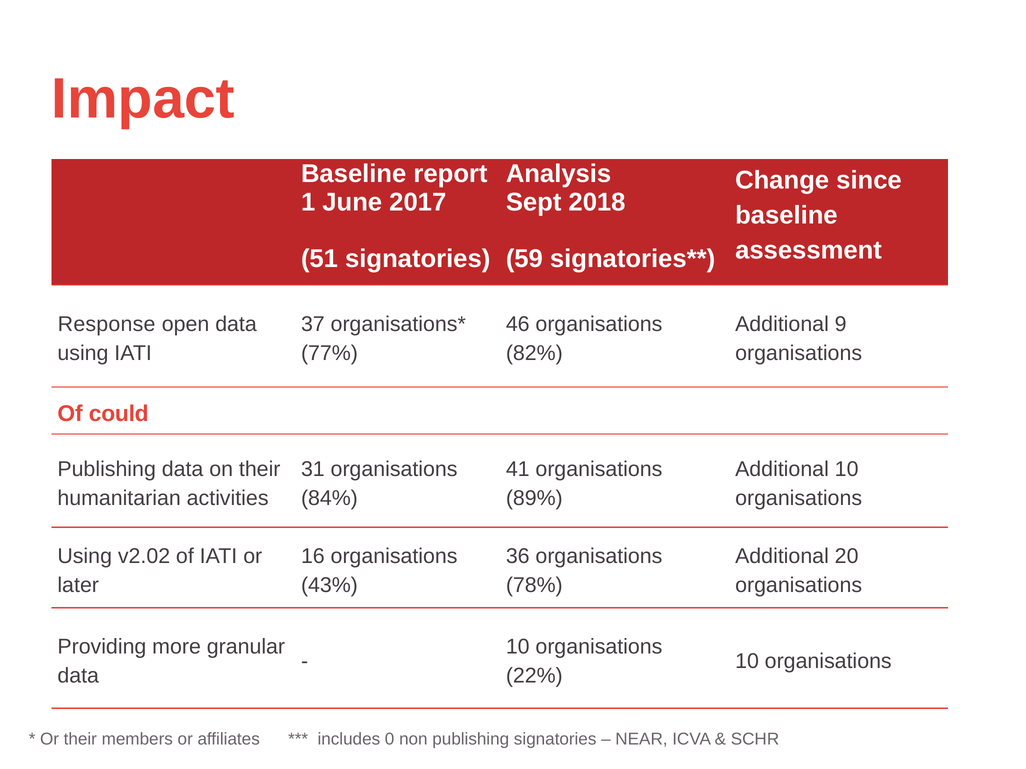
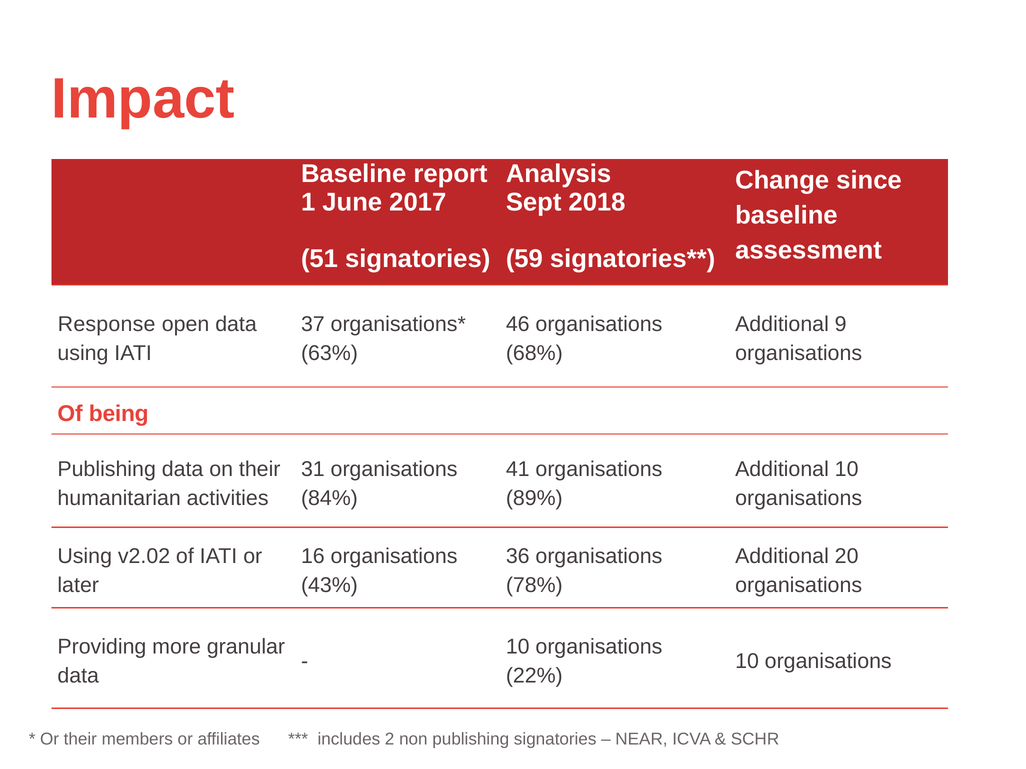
77%: 77% -> 63% (329, 354)
82%: 82% -> 68% (534, 354)
could: could -> being (119, 414)
0: 0 -> 2 (390, 740)
